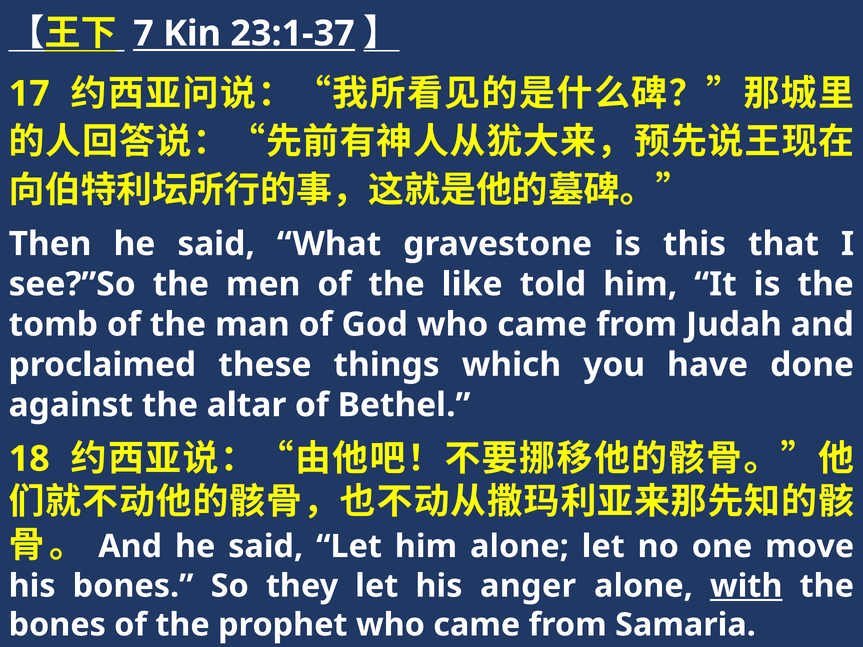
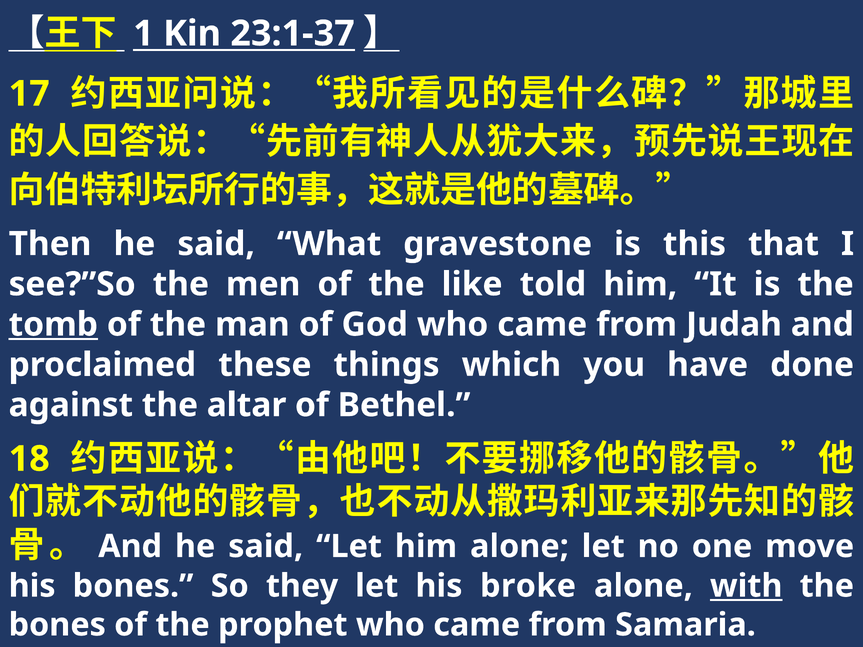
7: 7 -> 1 (143, 34)
tomb underline: none -> present (53, 325)
anger: anger -> broke (528, 586)
